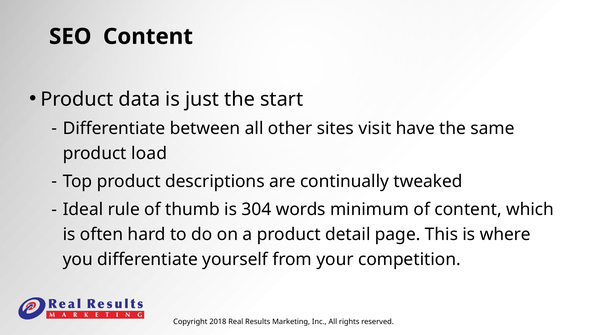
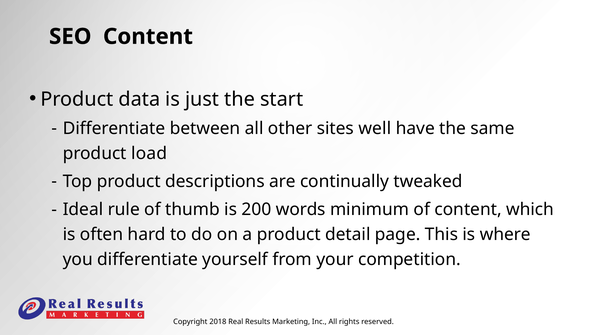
visit: visit -> well (375, 128)
304: 304 -> 200 (256, 209)
